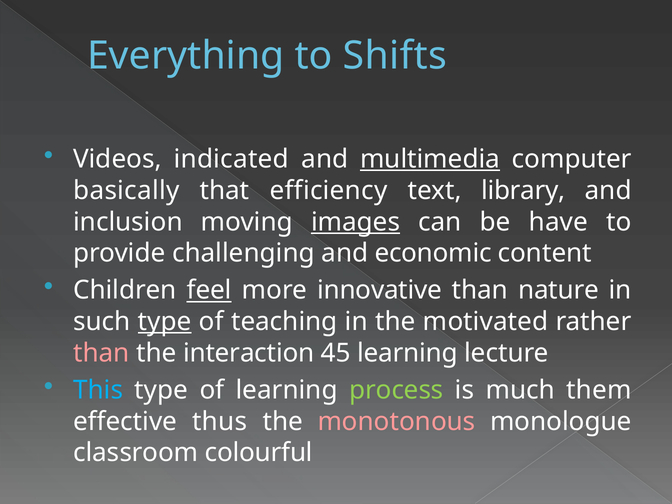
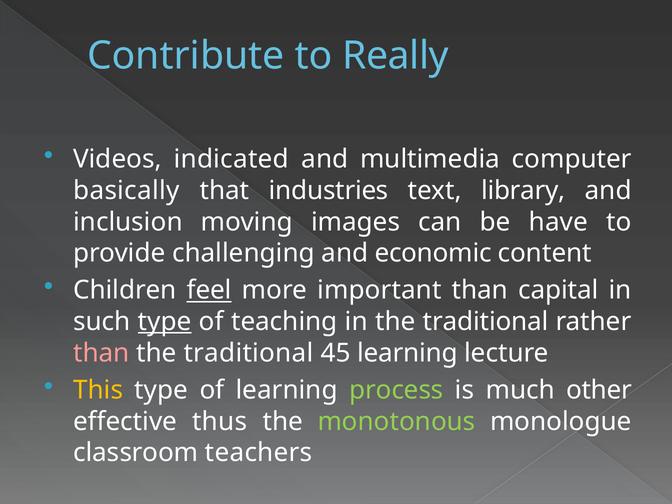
Everything: Everything -> Contribute (186, 56)
Shifts: Shifts -> Really (395, 56)
multimedia underline: present -> none (430, 159)
efficiency: efficiency -> industries (329, 191)
images underline: present -> none (356, 222)
innovative: innovative -> important (379, 290)
nature: nature -> capital (558, 290)
in the motivated: motivated -> traditional (486, 322)
interaction: interaction -> traditional (249, 353)
This colour: light blue -> yellow (98, 390)
them: them -> other (599, 390)
monotonous colour: pink -> light green (397, 421)
colourful: colourful -> teachers (259, 453)
